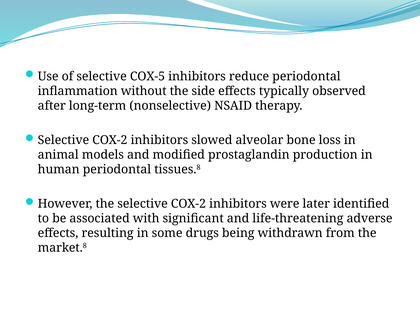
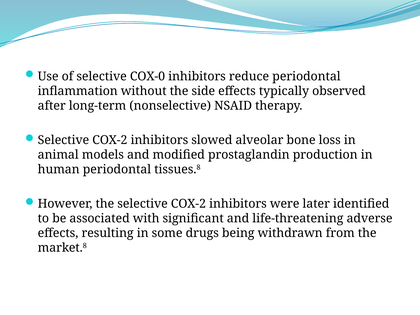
COX-5: COX-5 -> COX-0 (147, 76)
